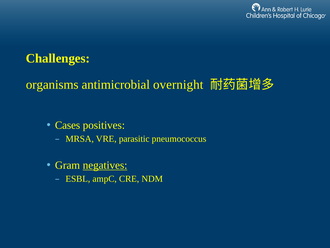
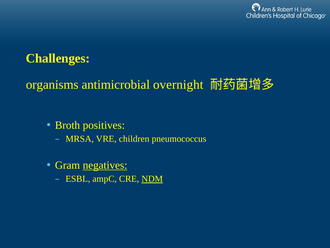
Cases: Cases -> Broth (67, 125)
parasitic: parasitic -> children (134, 139)
NDM underline: none -> present (152, 179)
